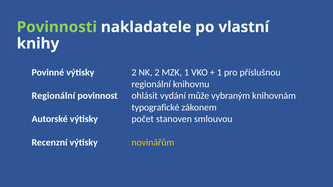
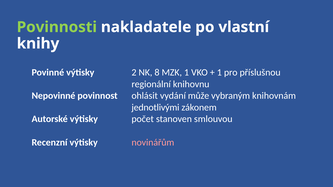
NK 2: 2 -> 8 (157, 73)
Regionální: Regionální -> Nepovinné (53, 96)
typografické: typografické -> jednotlivými (155, 108)
novinářům colour: yellow -> pink (153, 143)
